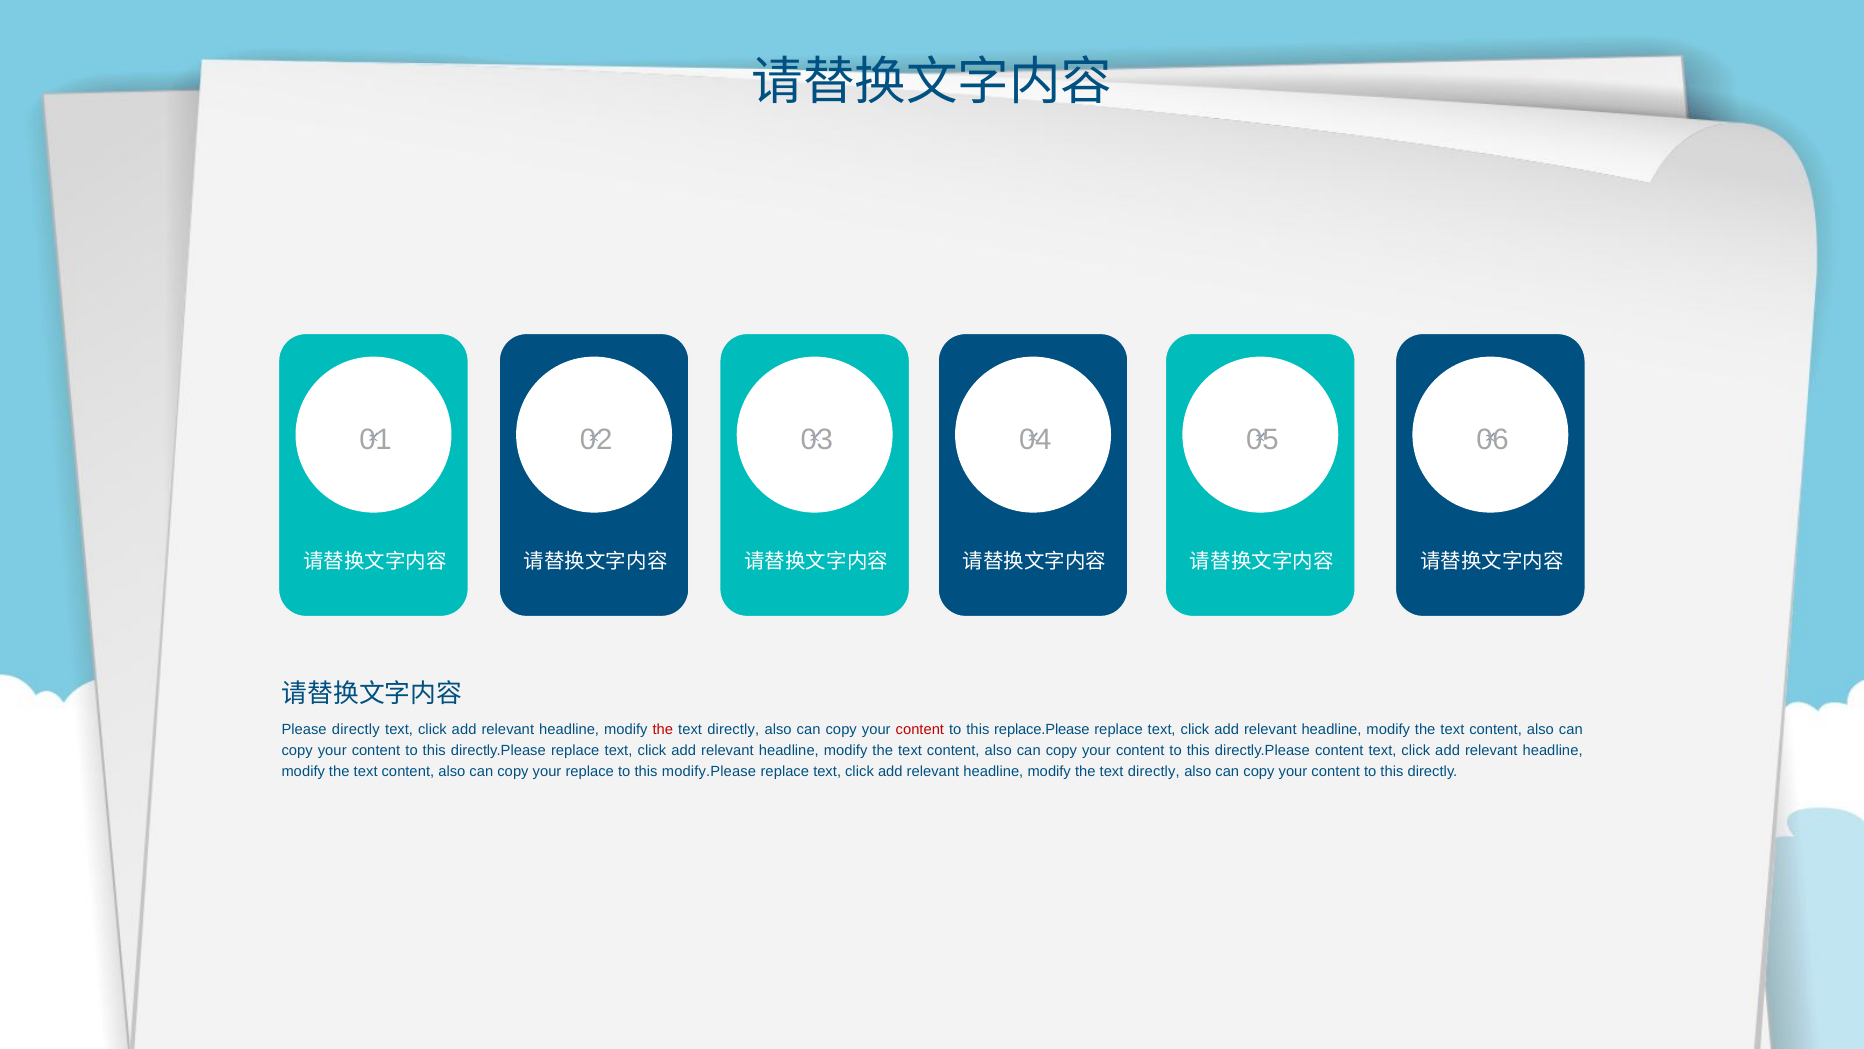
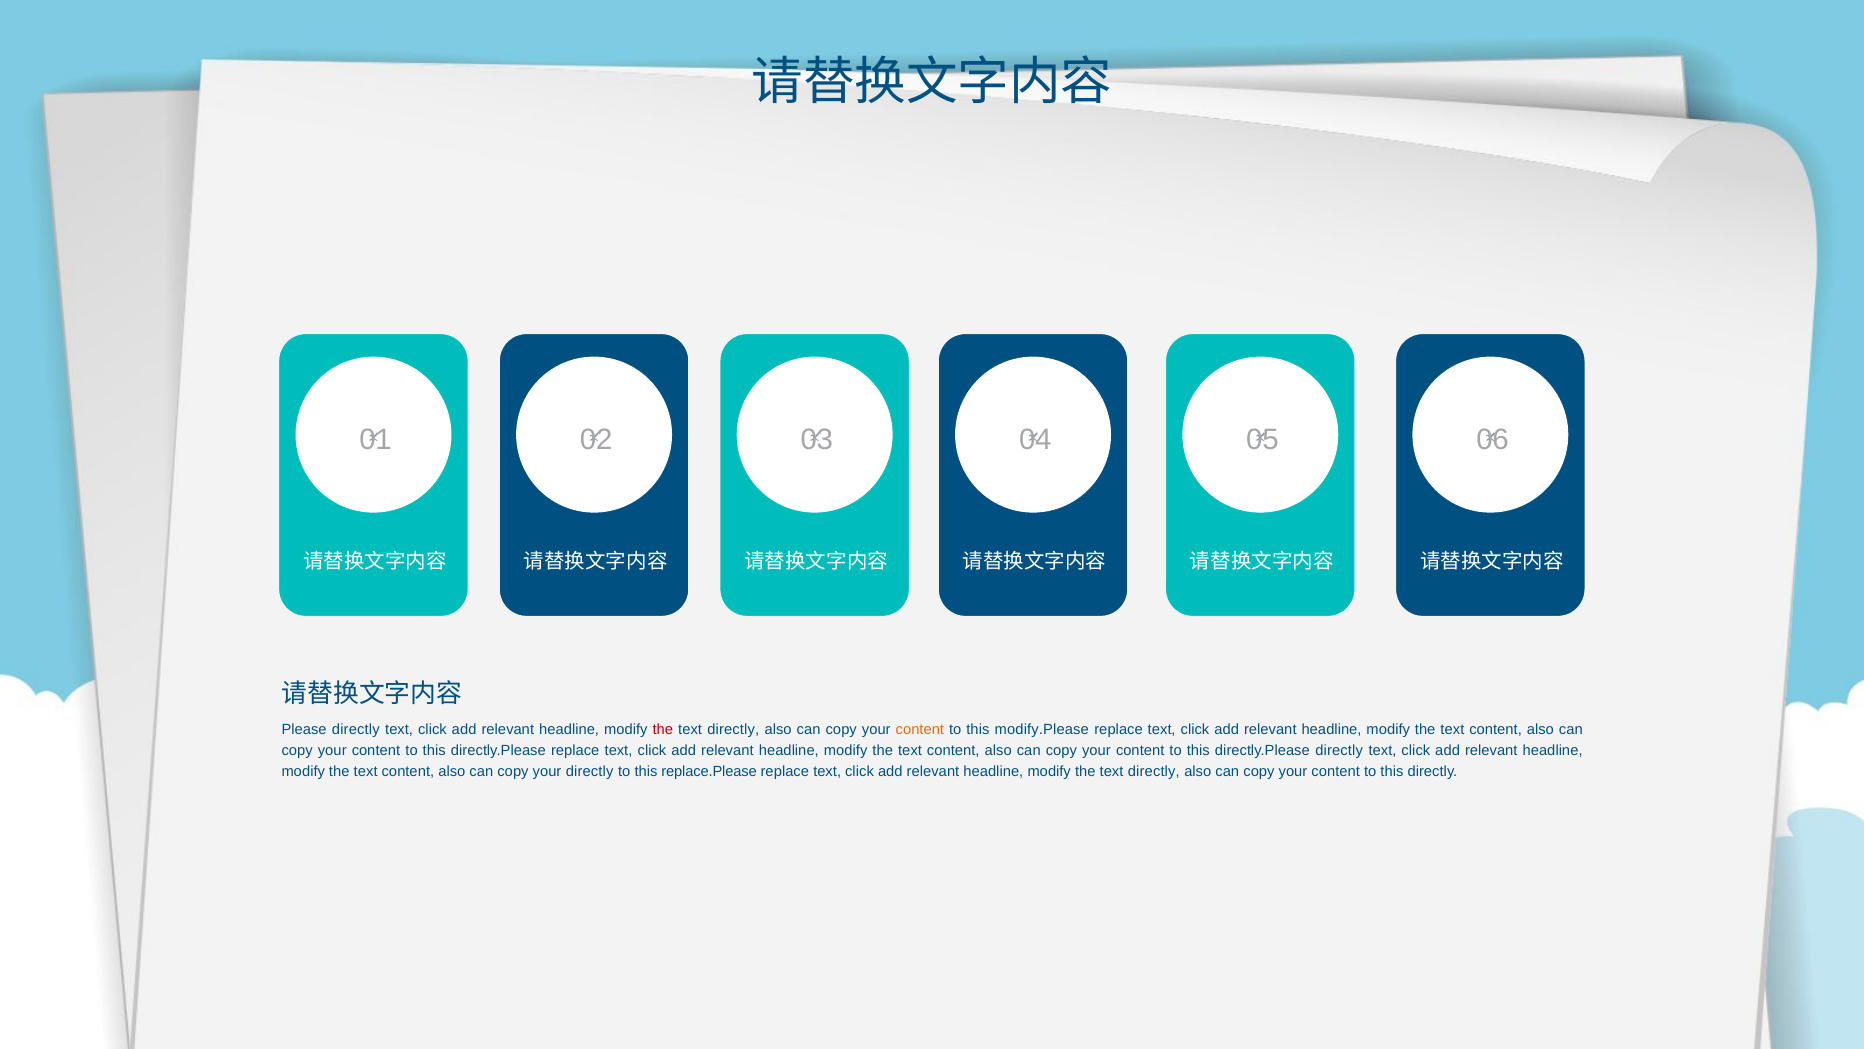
content colour: red -> orange (920, 729)
replace.Please: replace.Please -> modify.Please (1042, 729)
directly.Please content: content -> directly (1339, 750)
your replace: replace -> directly (590, 771)
modify.Please: modify.Please -> replace.Please (709, 771)
